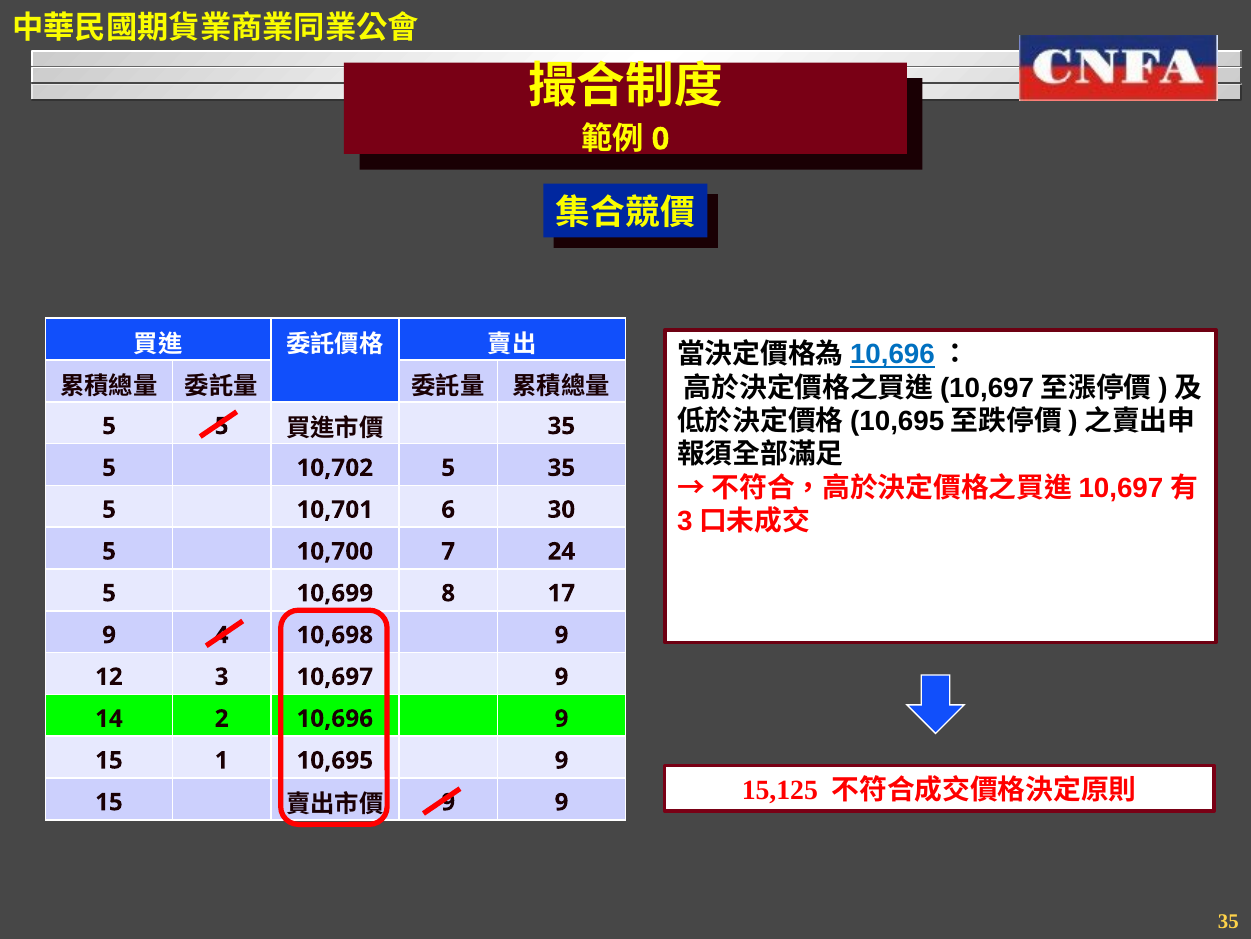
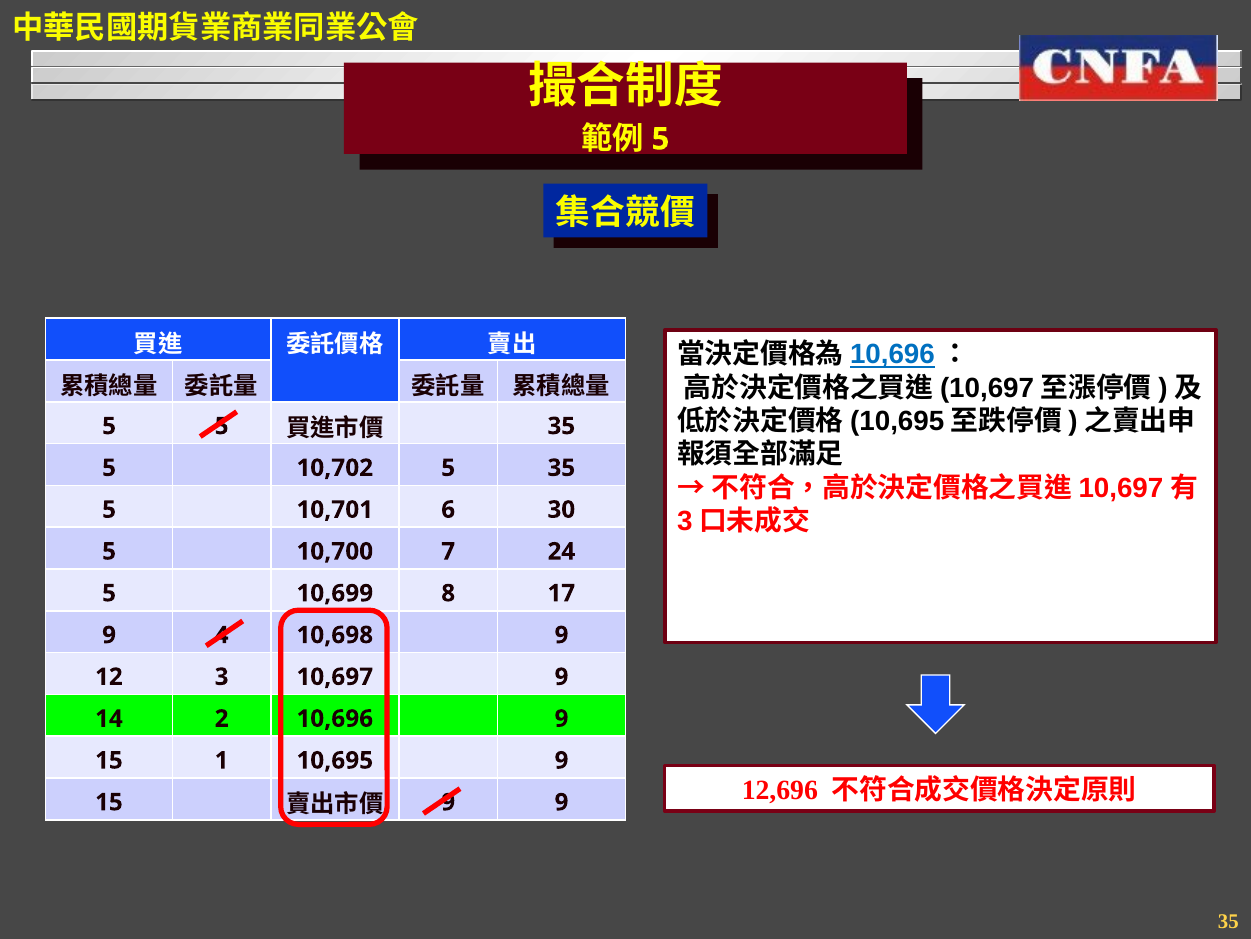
0: 0 -> 5 (660, 139)
15,125: 15,125 -> 12,696 (780, 790)
